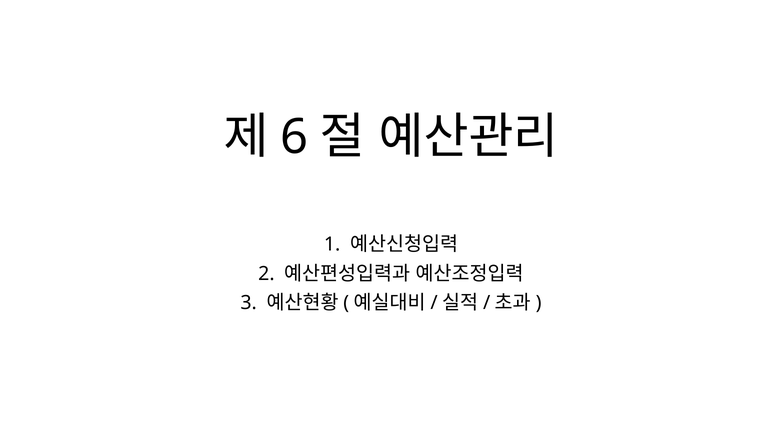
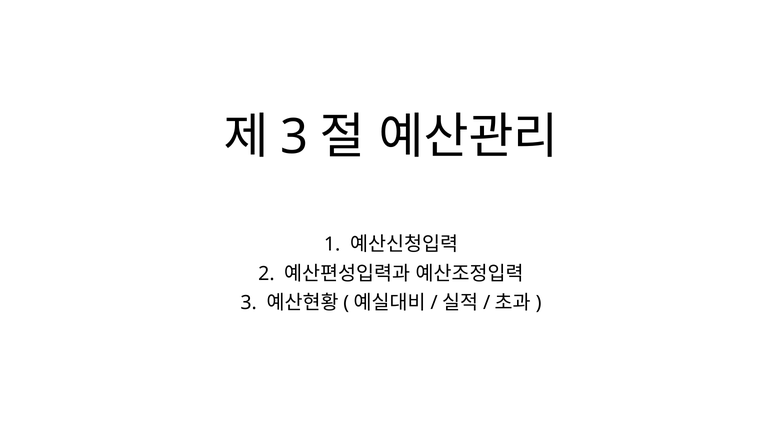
6: 6 -> 3 (294, 137)
